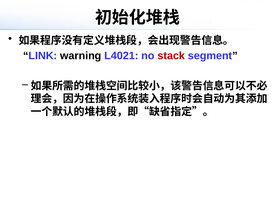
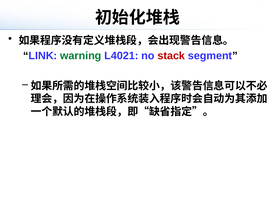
warning colour: black -> green (81, 56)
